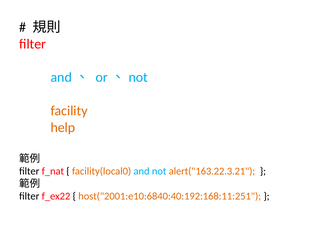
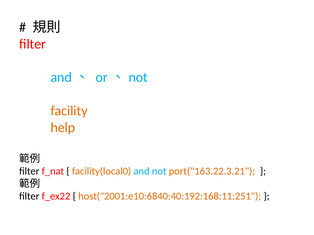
alert("163.22.3.21: alert("163.22.3.21 -> port("163.22.3.21 (212, 171)
